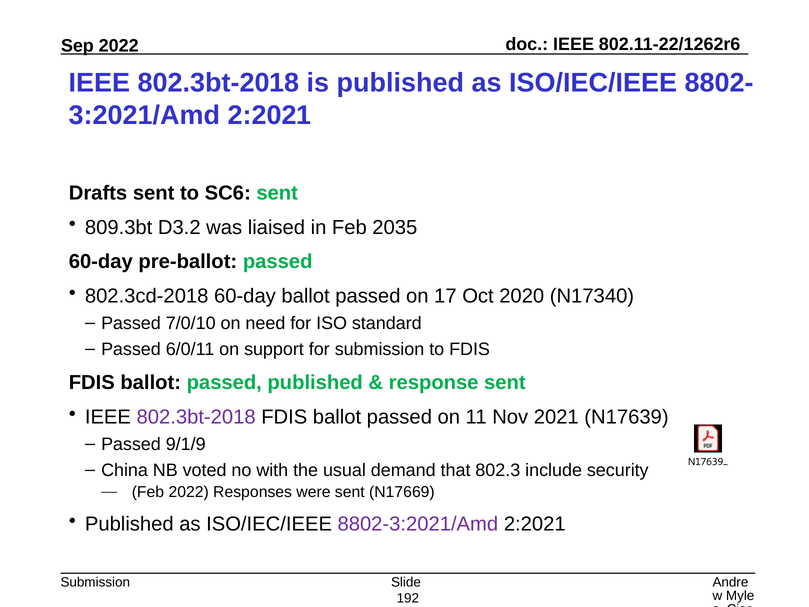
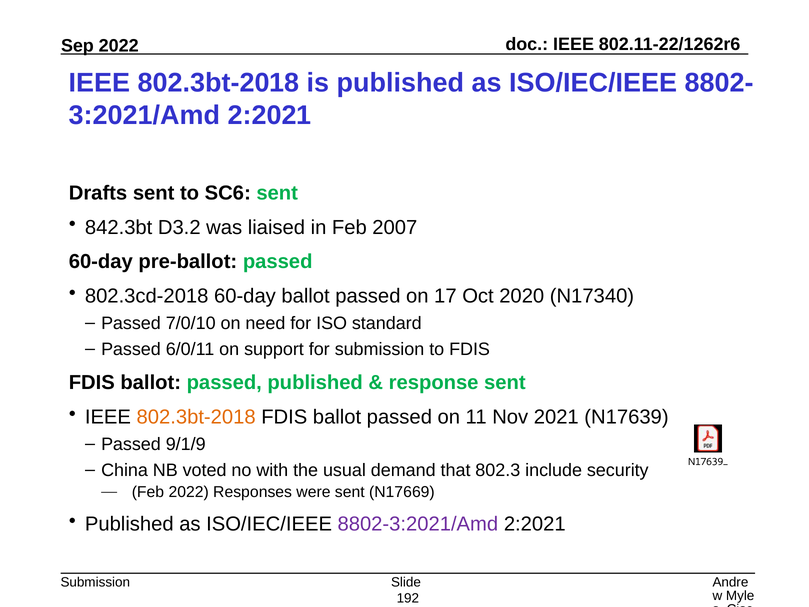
809.3bt: 809.3bt -> 842.3bt (119, 227)
2035: 2035 -> 2007 (395, 227)
802.3bt-2018 colour: purple -> orange (196, 417)
